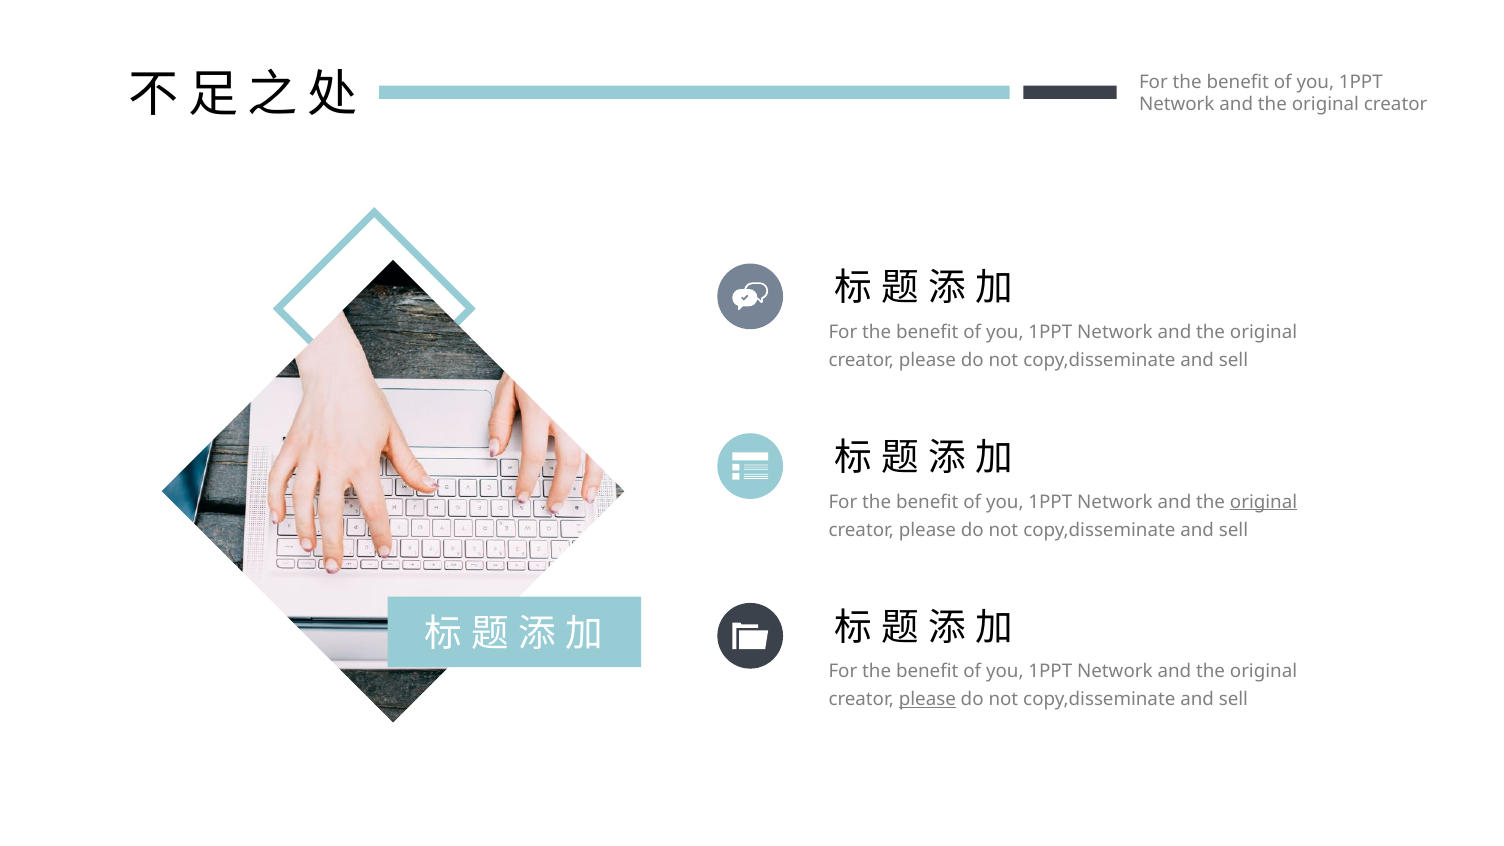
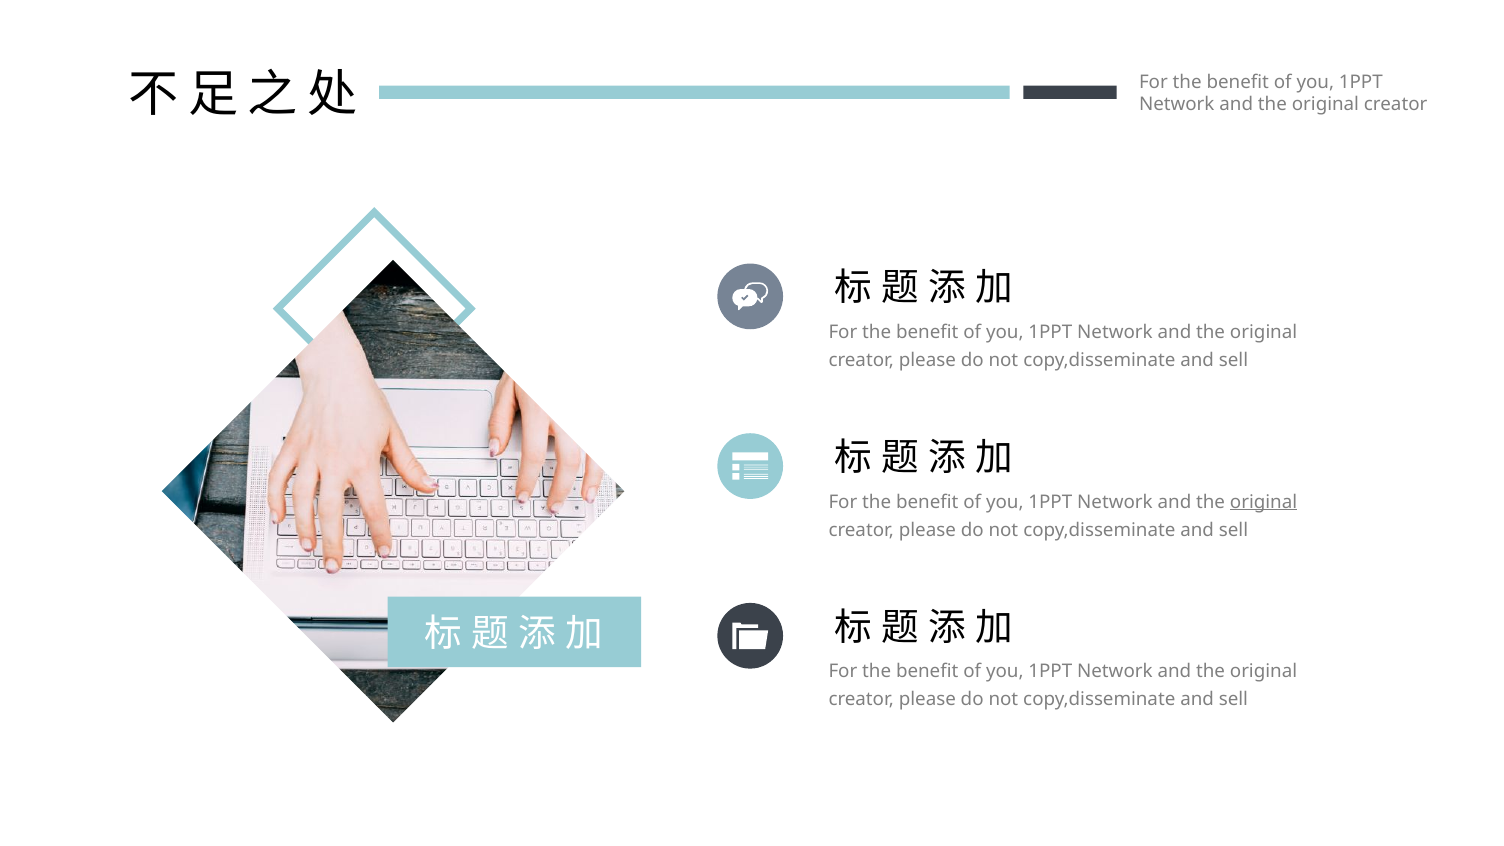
please underline: present -> none (927, 700)
